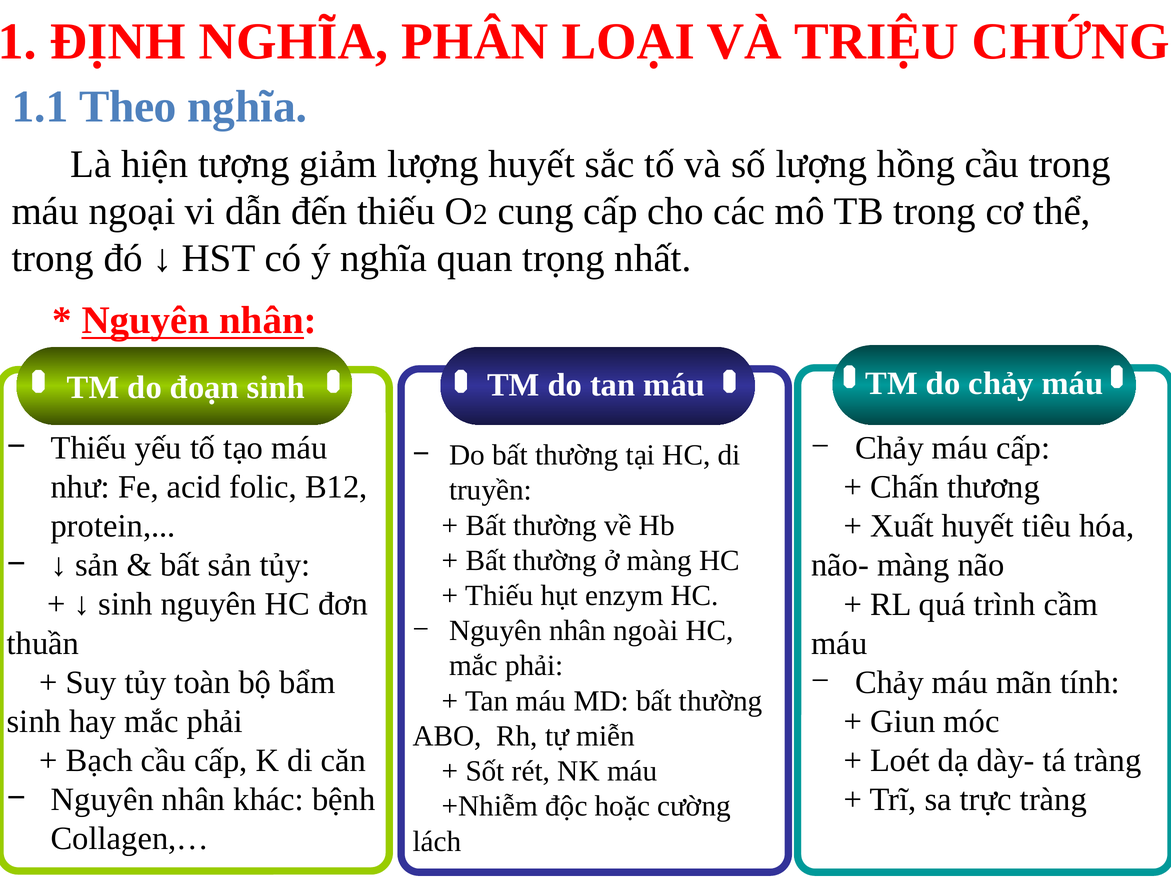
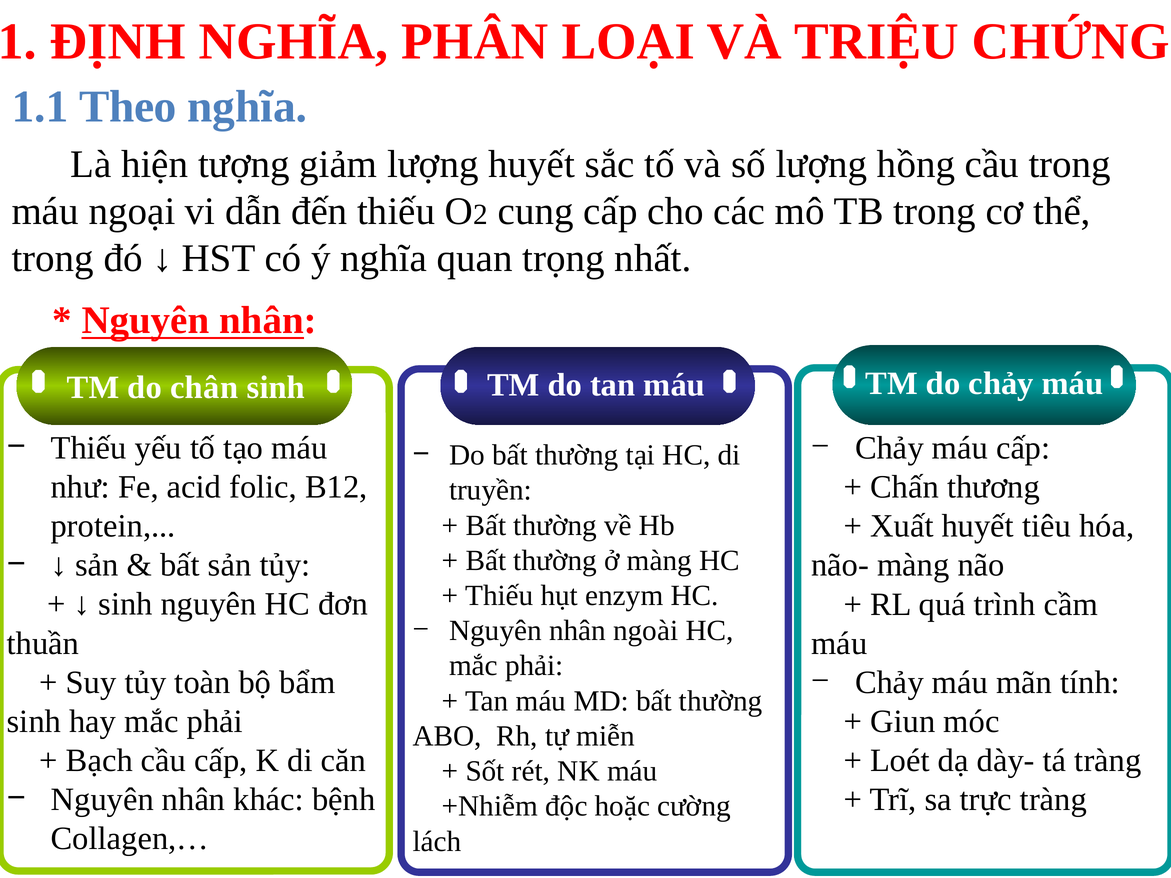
đoạn: đoạn -> chân (204, 388)
